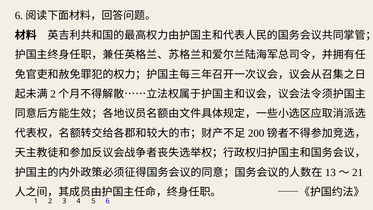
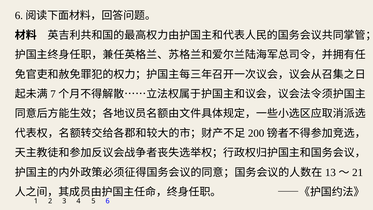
2: 2 -> 7 (53, 94)
